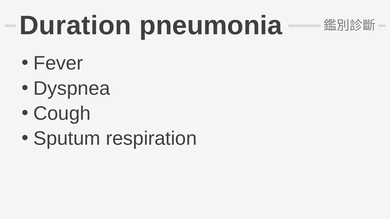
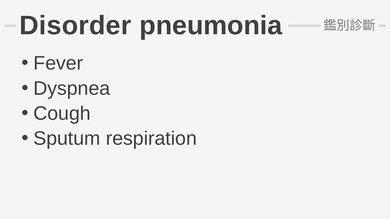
Duration: Duration -> Disorder (75, 26)
